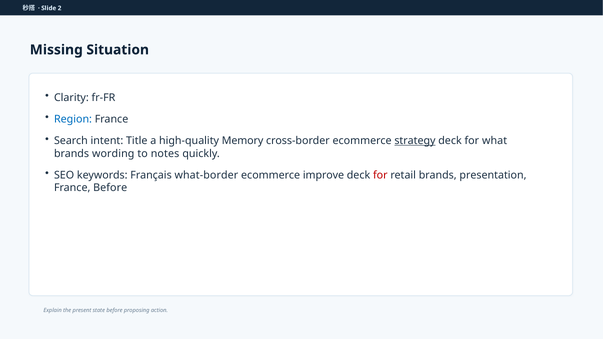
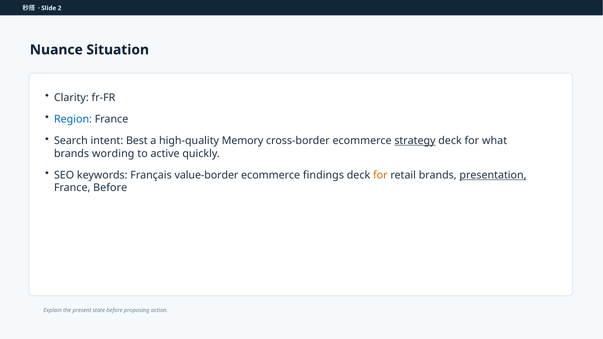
Missing: Missing -> Nuance (56, 50)
Title: Title -> Best (137, 141)
notes: notes -> active (165, 154)
what-border: what-border -> value-border (206, 175)
improve: improve -> findings (323, 175)
for colour: red -> orange (380, 175)
presentation underline: none -> present (493, 175)
